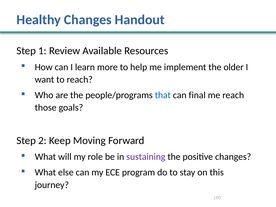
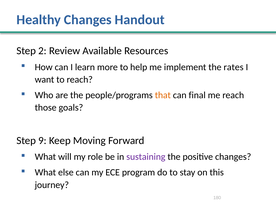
1: 1 -> 2 (42, 51)
older: older -> rates (234, 67)
that colour: blue -> orange (163, 95)
2: 2 -> 9 (42, 141)
